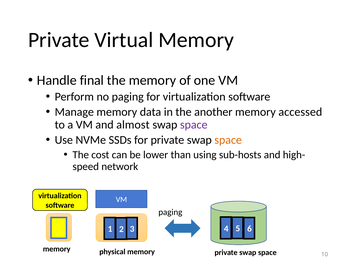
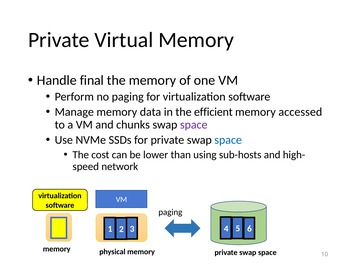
another: another -> efficient (213, 112)
almost: almost -> chunks (133, 125)
space colour: orange -> blue (228, 140)
